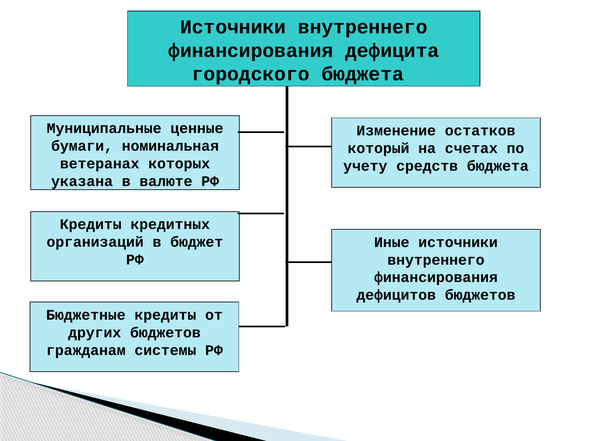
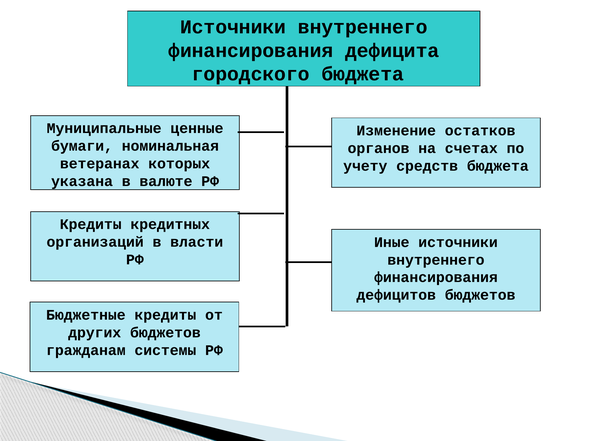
который: который -> органов (379, 149)
бюджет: бюджет -> власти (197, 242)
